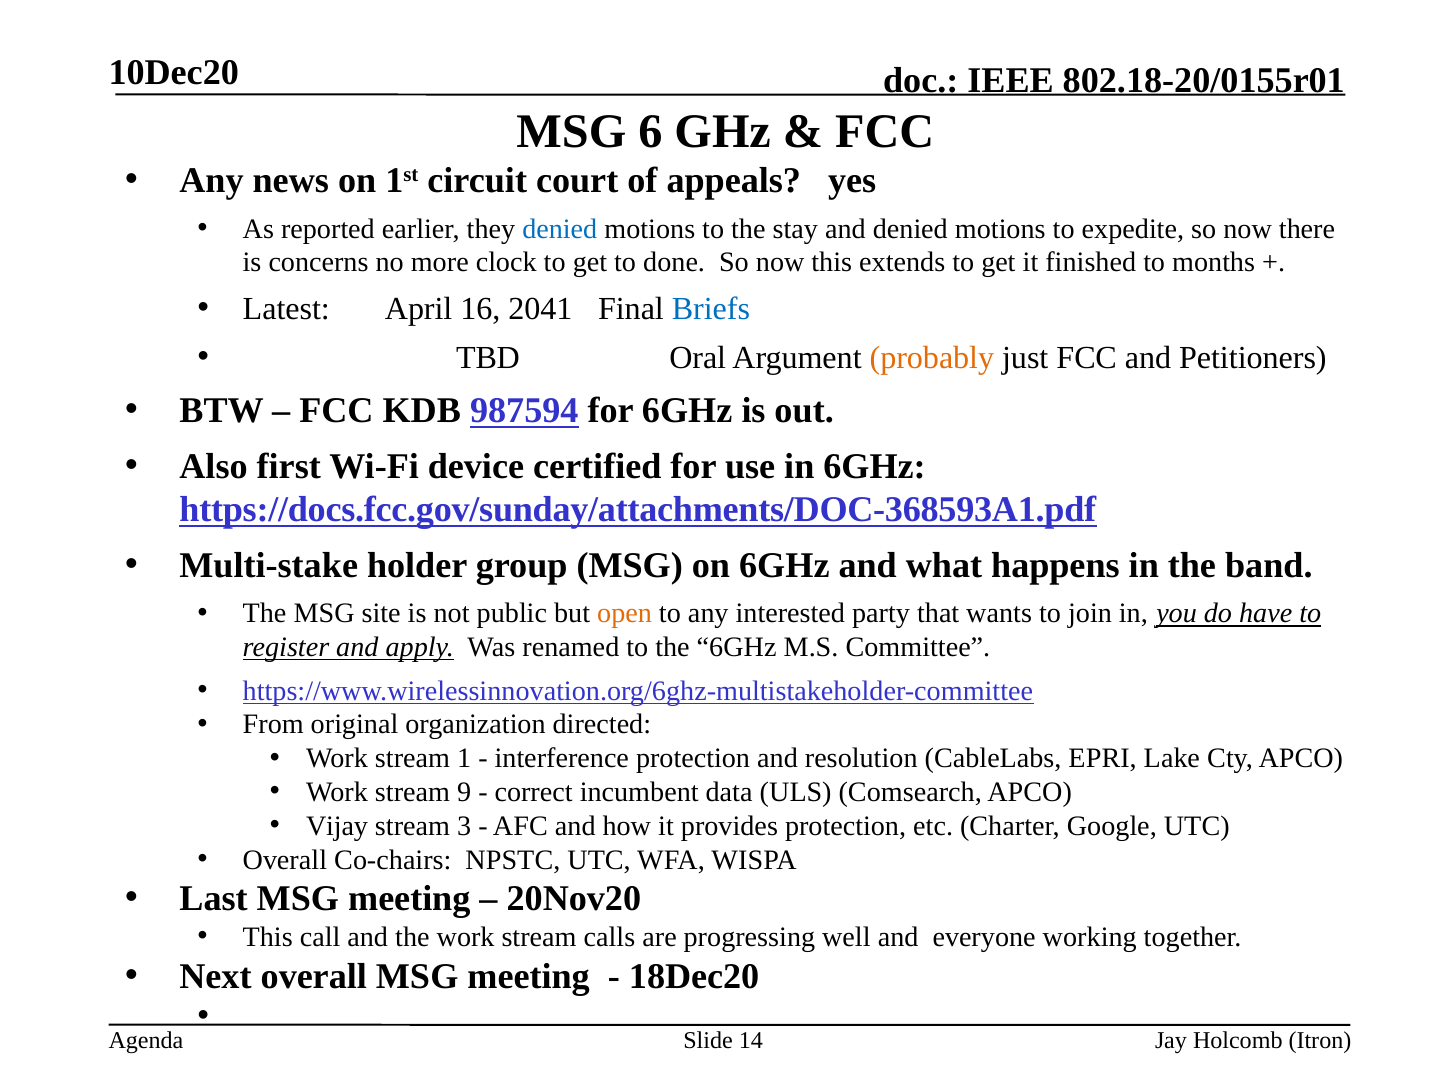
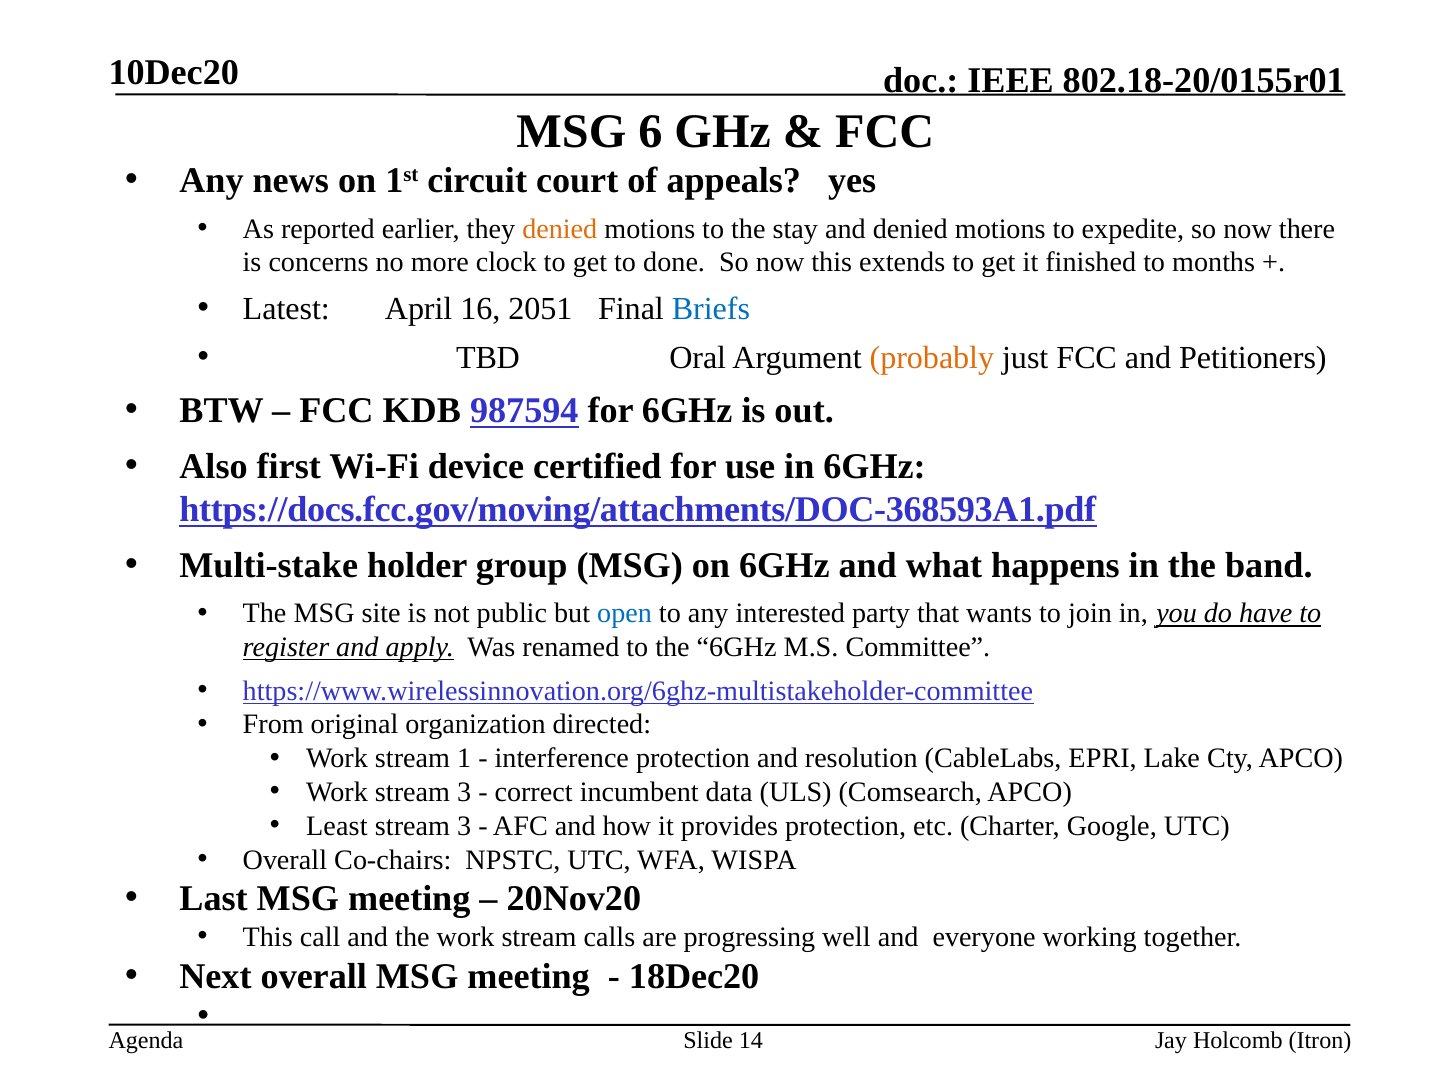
denied colour: blue -> orange (560, 229)
2041: 2041 -> 2051 (540, 309)
https://docs.fcc.gov/sunday/attachments/DOC-368593A1.pdf: https://docs.fcc.gov/sunday/attachments/DOC-368593A1.pdf -> https://docs.fcc.gov/moving/attachments/DOC-368593A1.pdf (638, 510)
open colour: orange -> blue (625, 613)
Work stream 9: 9 -> 3 (464, 792)
Vijay: Vijay -> Least (337, 826)
